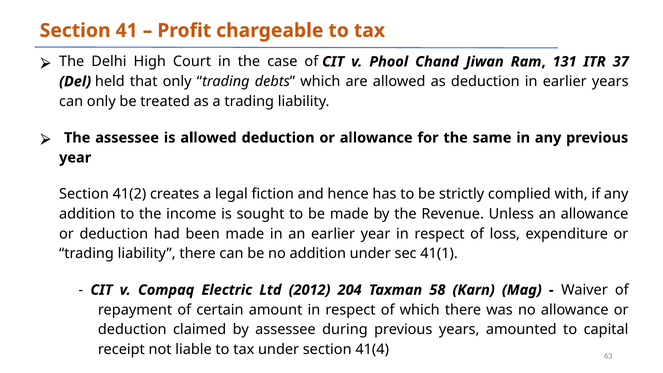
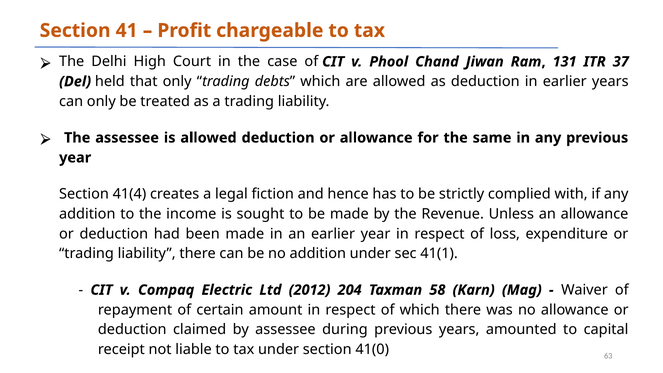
41(2: 41(2 -> 41(4 (129, 194)
41(4: 41(4 -> 41(0 (372, 349)
